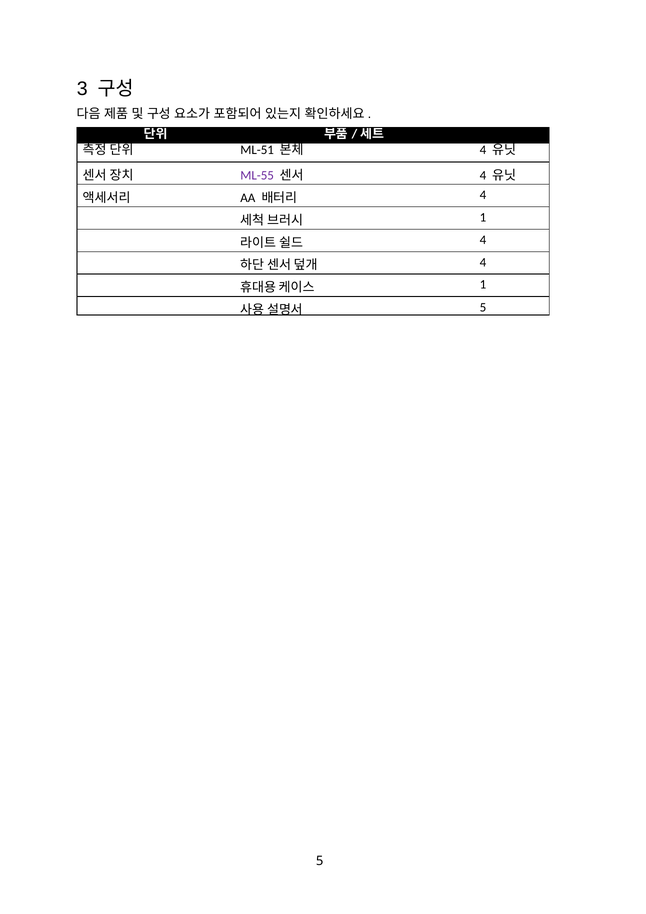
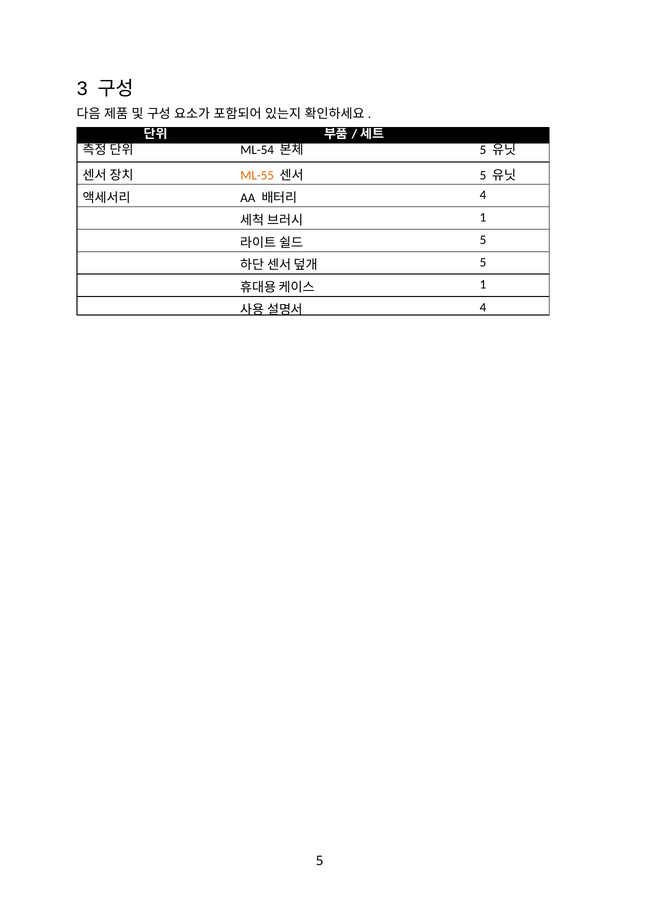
ML-51: ML-51 -> ML-54 (257, 150)
4: 4 -> 5 (483, 150)
ML-55 colour: purple -> orange (257, 175)
4: 4 -> 5 (483, 175)
4: 4 -> 5 (483, 240)
4: 4 -> 5 (483, 262)
5: 5 -> 4 (483, 307)
